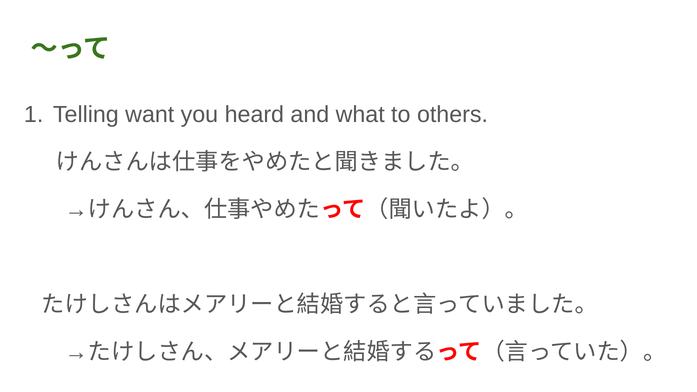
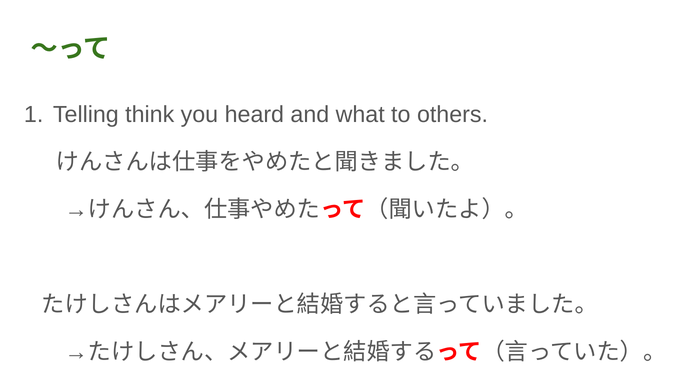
want: want -> think (150, 115)
